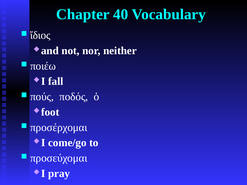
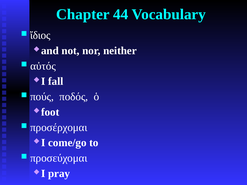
40: 40 -> 44 (121, 14)
ποιέω: ποιέω -> αὐτός (43, 66)
